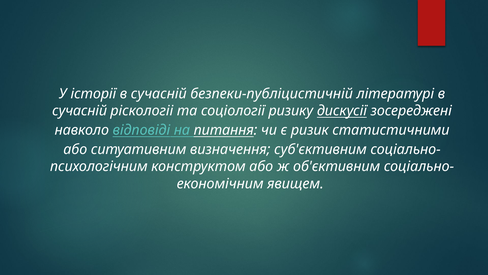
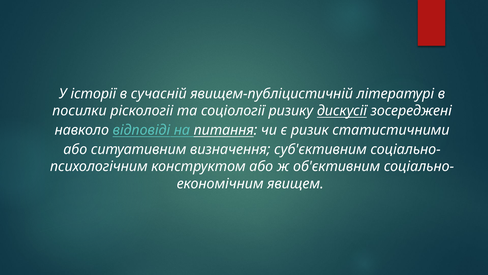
безпеки-публіцистичній: безпеки-публіцистичній -> явищем-публіцистичній (272, 94)
сучасній: сучасній -> посилки (79, 111)
